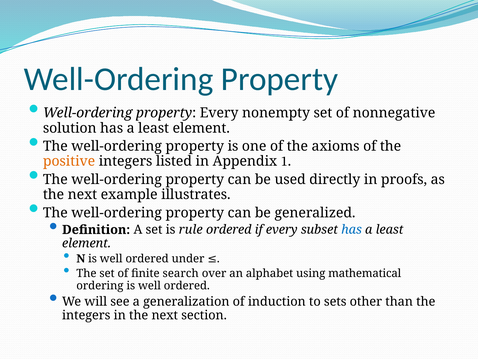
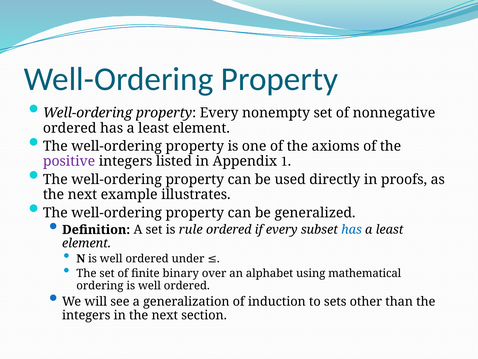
solution: solution -> ordered (70, 128)
positive colour: orange -> purple (69, 161)
search: search -> binary (181, 273)
